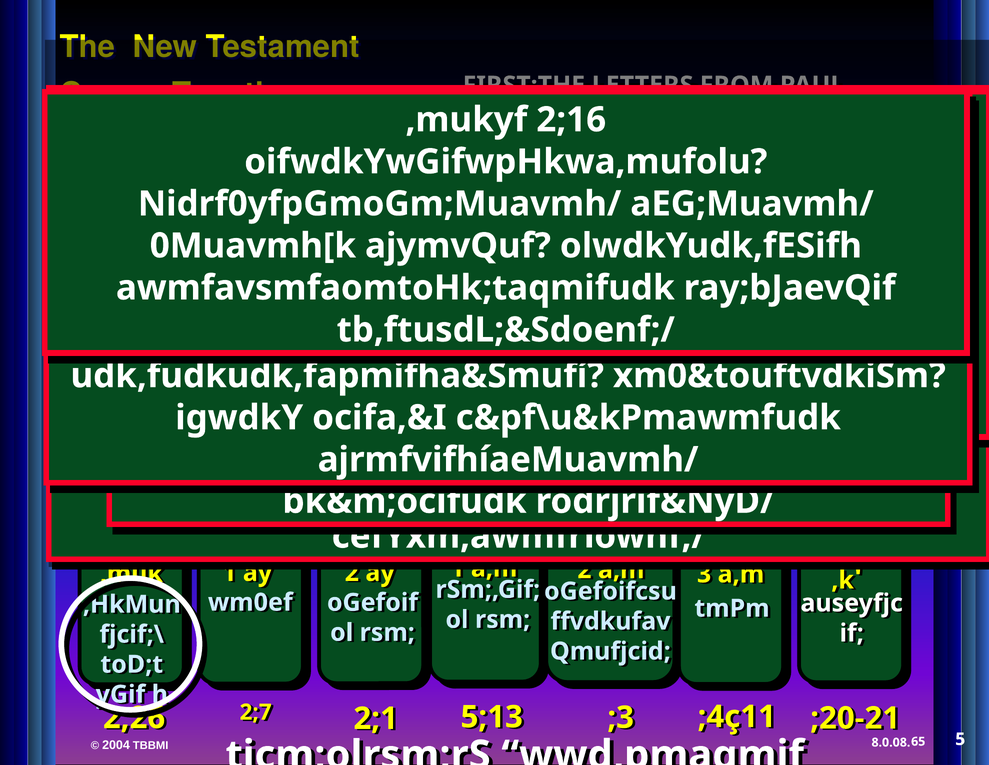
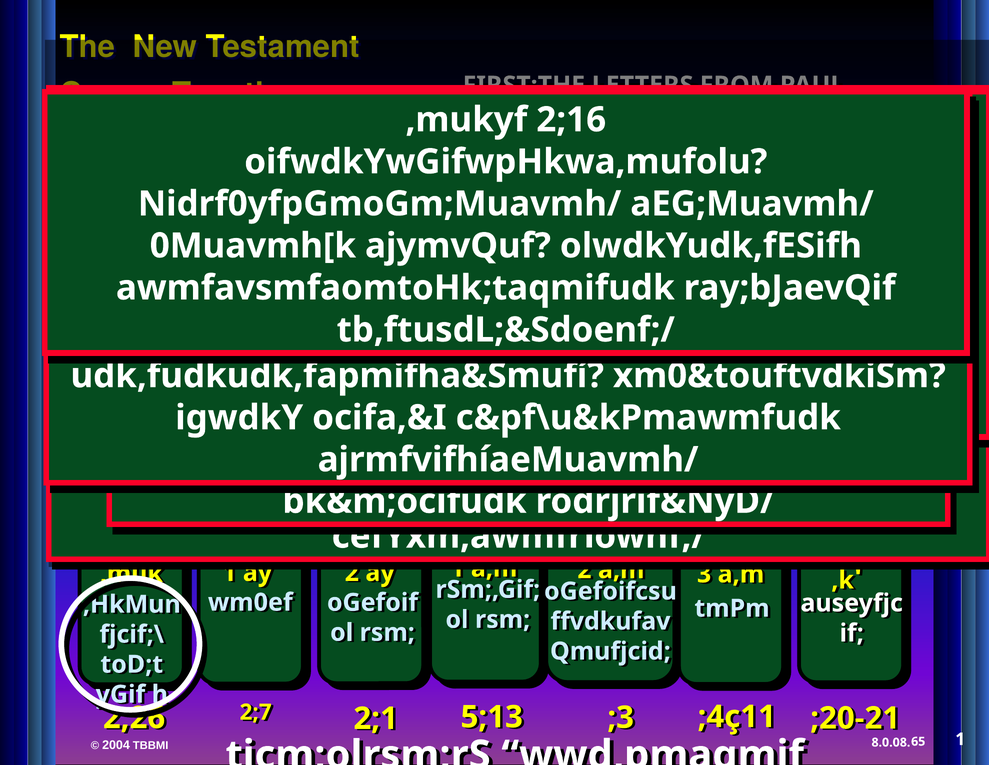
65 5: 5 -> 1 (960, 739)
